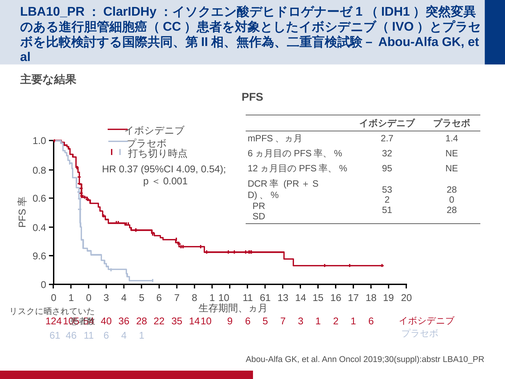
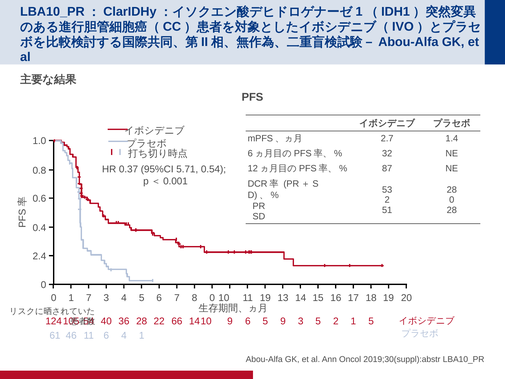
95: 95 -> 87 (387, 168)
4.09: 4.09 -> 5.71 (187, 169)
9.6: 9.6 -> 2.4 (39, 256)
1 0: 0 -> 7 (89, 298)
8 1: 1 -> 0 (212, 298)
11 61: 61 -> 19 (265, 298)
35: 35 -> 66 (177, 321)
5 7: 7 -> 9 (283, 321)
1: 1 -> 5 (318, 321)
1 6: 6 -> 5 (371, 321)
